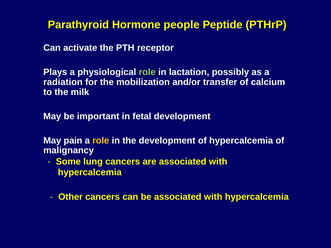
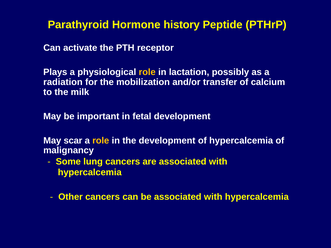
people: people -> history (182, 25)
role colour: light green -> yellow (147, 72)
pain: pain -> scar (73, 141)
